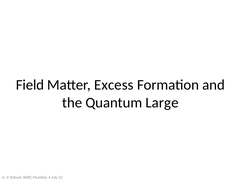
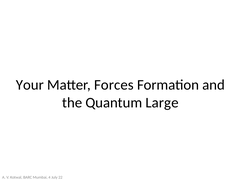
Field: Field -> Your (30, 85)
Excess: Excess -> Forces (114, 85)
